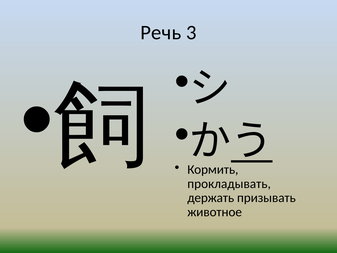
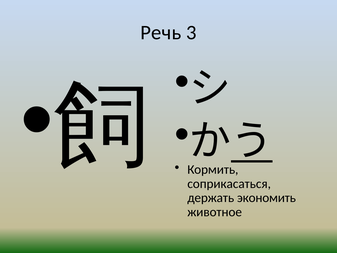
прокладывать: прокладывать -> соприкасаться (229, 184)
призывать: призывать -> экономить (266, 198)
